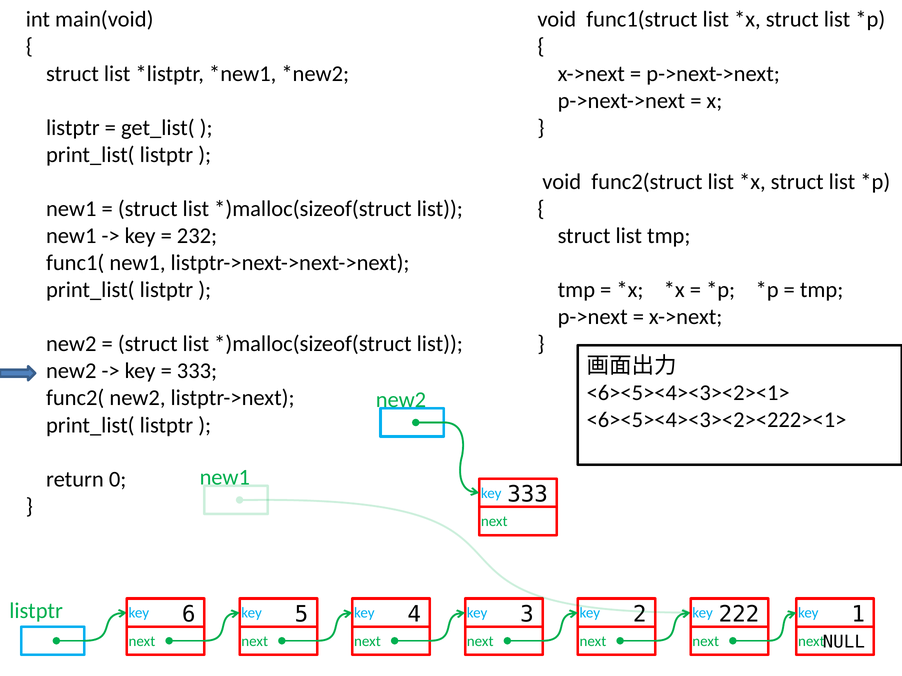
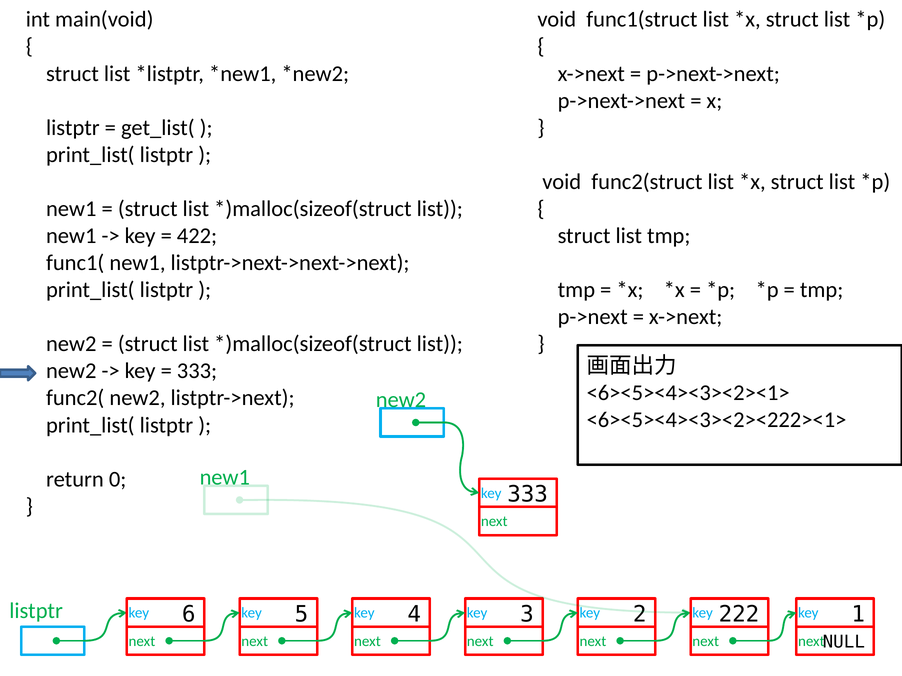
232: 232 -> 422 (197, 236)
